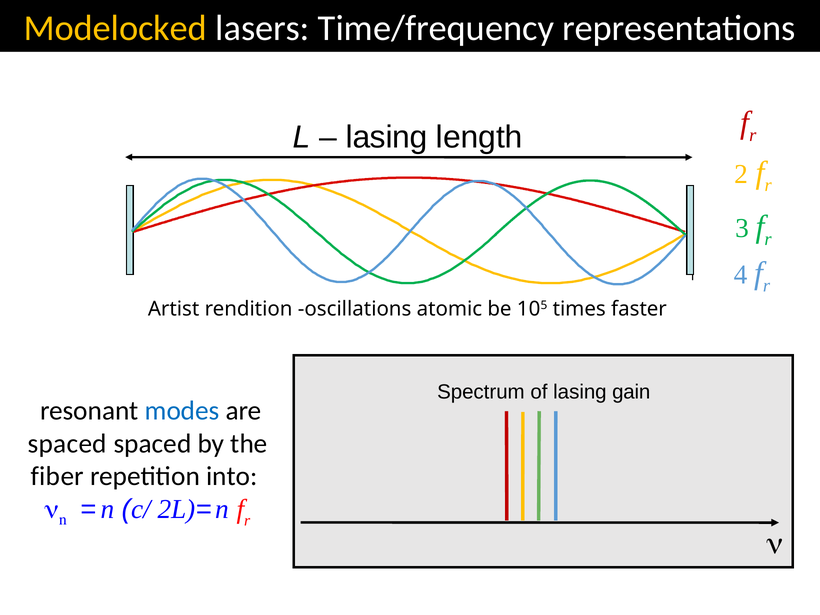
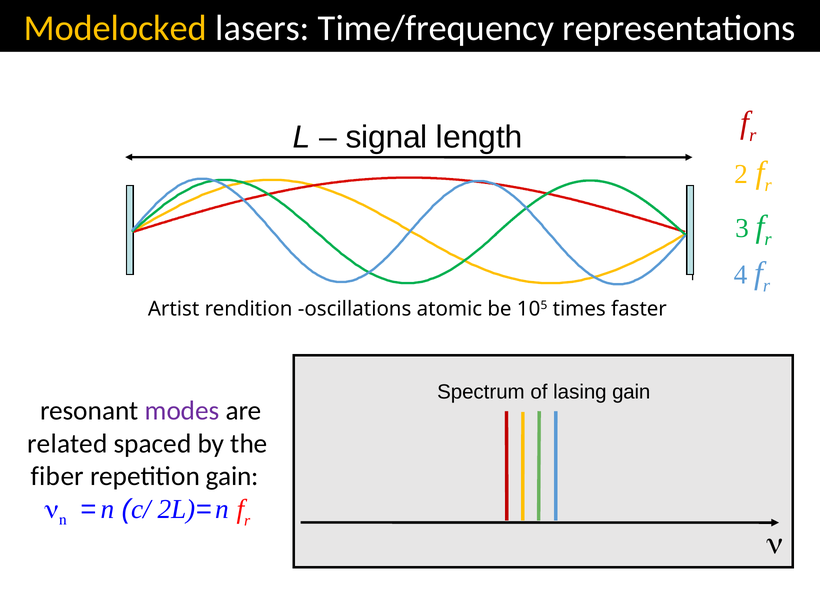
lasing: lasing -> signal (387, 137)
modes colour: blue -> purple (182, 411)
spaced: spaced -> related (67, 443)
repetition into: into -> gain (232, 476)
